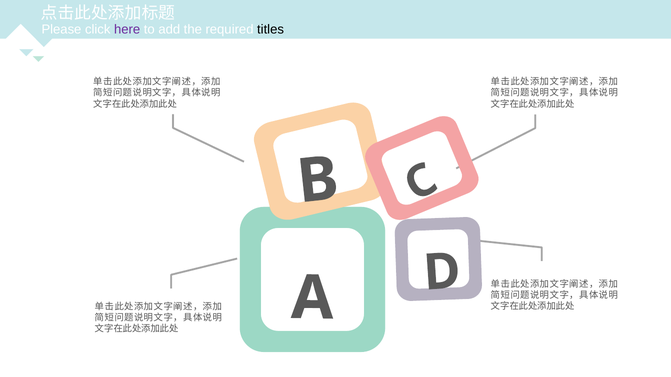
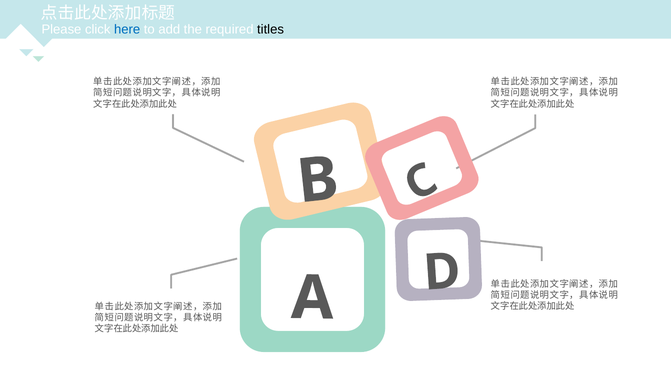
here colour: purple -> blue (127, 30)
